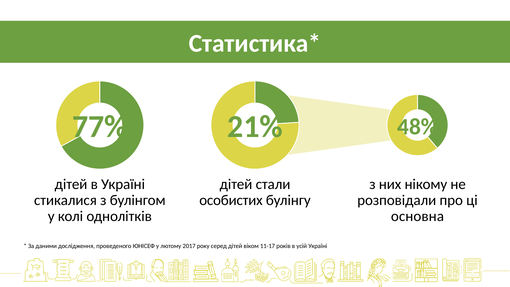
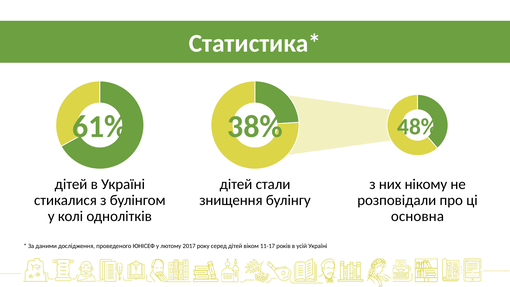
77%: 77% -> 61% (100, 127)
21%: 21% -> 38% (255, 127)
особистих: особистих -> знищення (231, 200)
